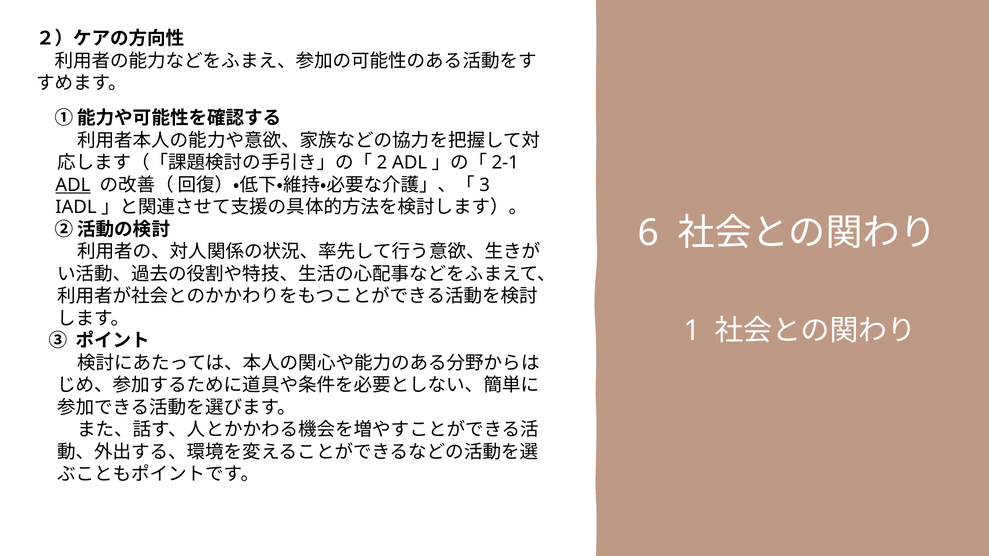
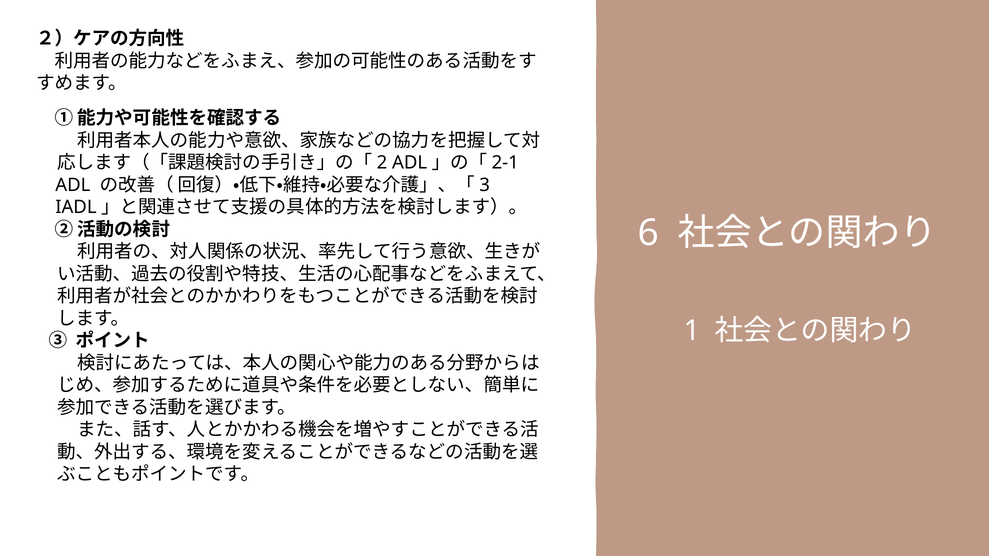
ADL underline: present -> none (73, 185)
